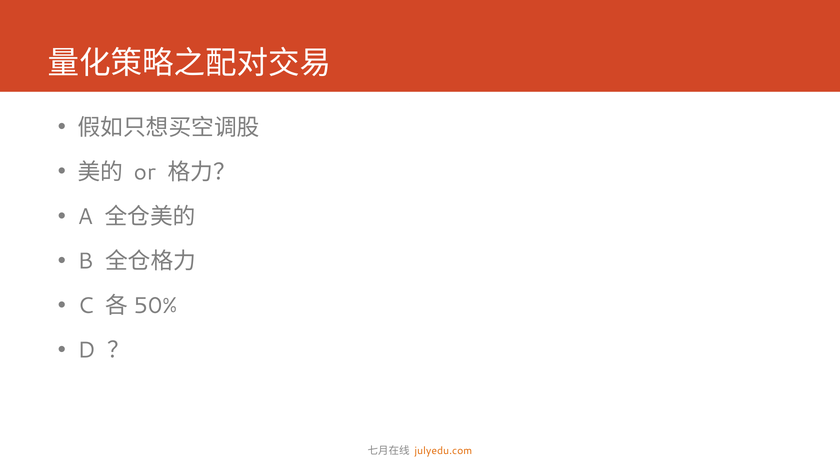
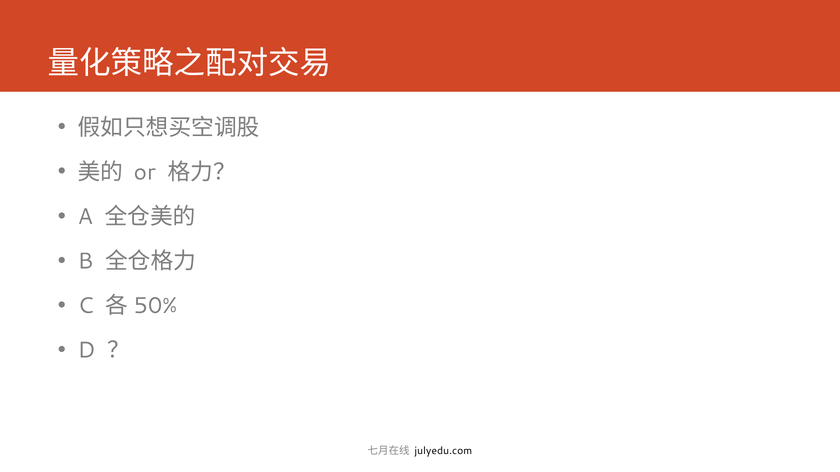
julyedu.com colour: orange -> black (443, 451)
